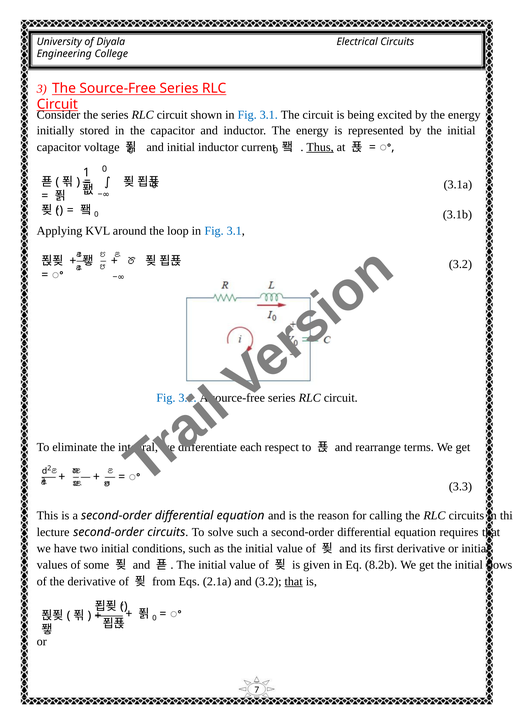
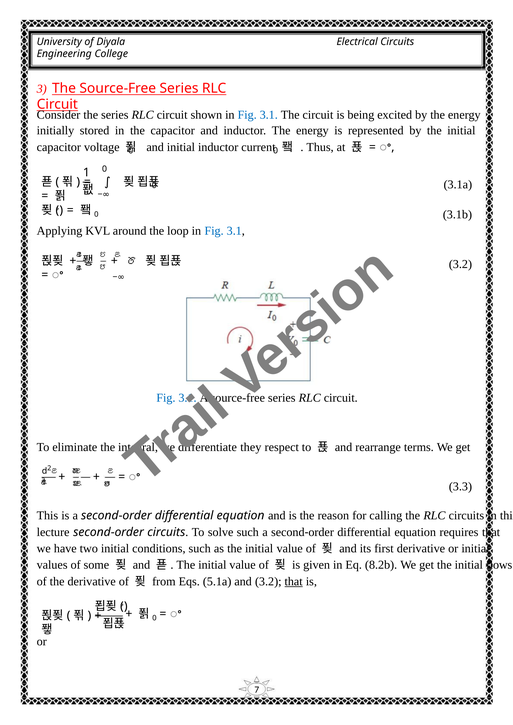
Thus underline: present -> none (320, 147)
each: each -> they (251, 447)
2.1a: 2.1a -> 5.1a (217, 582)
